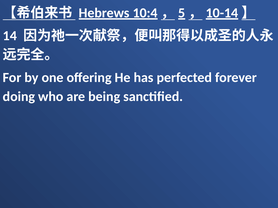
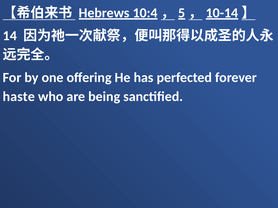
doing: doing -> haste (19, 97)
